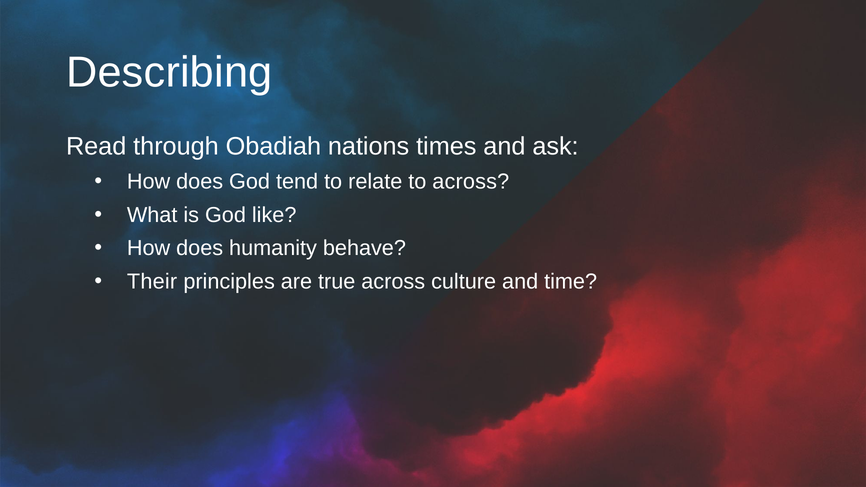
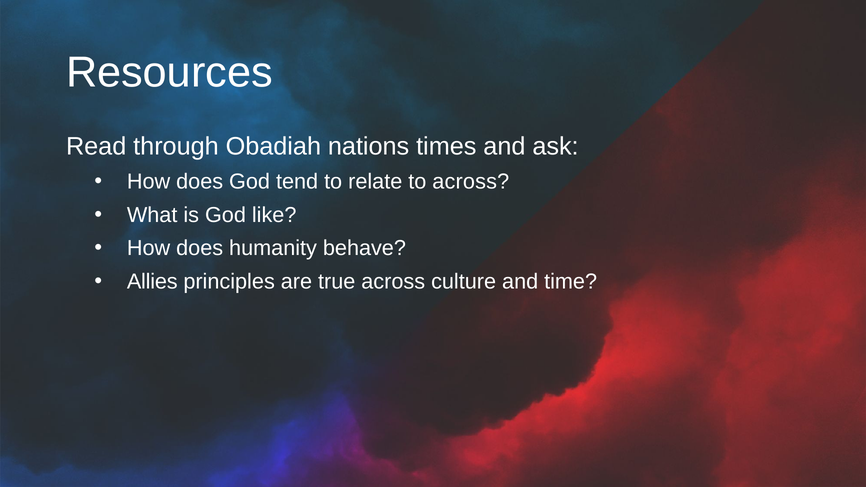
Describing: Describing -> Resources (169, 73)
Their: Their -> Allies (152, 282)
